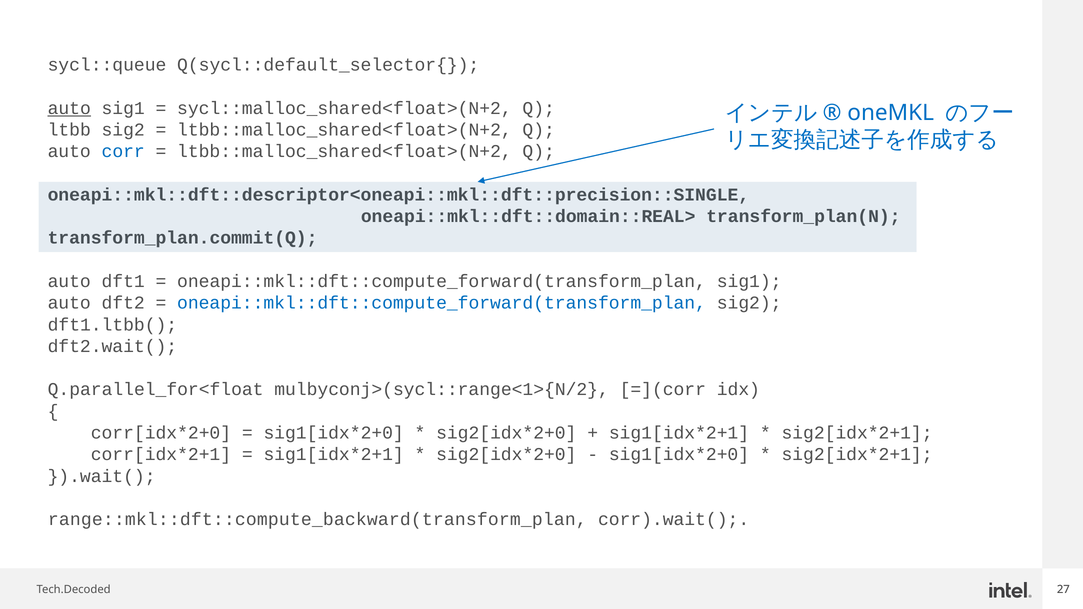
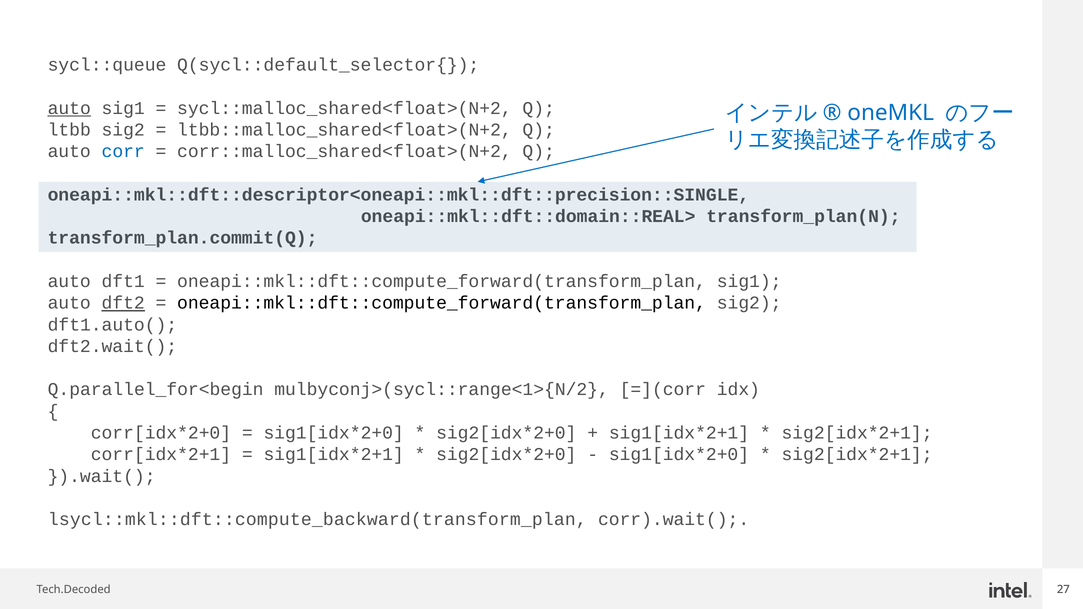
ltbb::malloc_shared<float>(N+2: ltbb::malloc_shared<float>(N+2 -> corr::malloc_shared<float>(N+2 (344, 152)
dft2 underline: none -> present (123, 303)
oneapi::mkl::dft::compute_forward(transform_plan colour: blue -> black (442, 303)
dft1.ltbb(: dft1.ltbb( -> dft1.auto( (112, 325)
Q.parallel_for<float: Q.parallel_for<float -> Q.parallel_for<begin (156, 390)
range::mkl::dft::compute_backward(transform_plan: range::mkl::dft::compute_backward(transform_plan -> lsycl::mkl::dft::compute_backward(transform_plan (317, 520)
